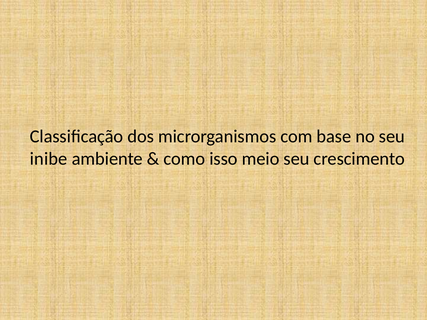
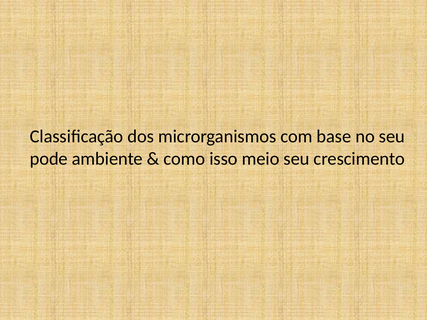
inibe: inibe -> pode (49, 159)
